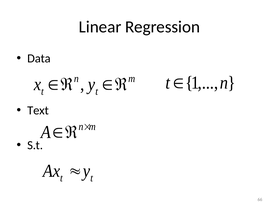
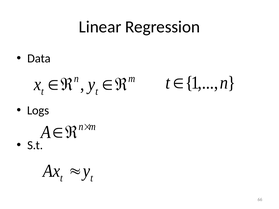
Text: Text -> Logs (38, 111)
